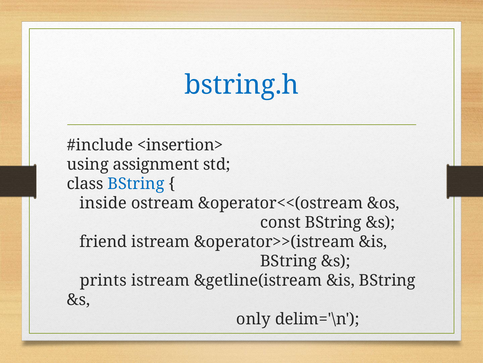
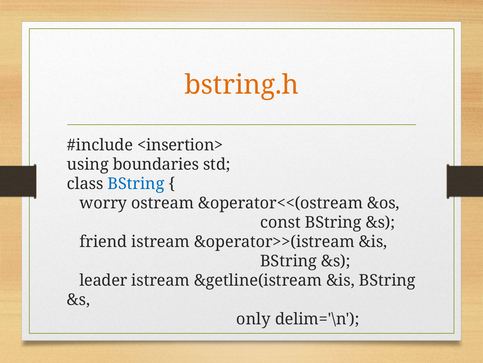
bstring.h colour: blue -> orange (242, 85)
assignment: assignment -> boundaries (156, 164)
inside: inside -> worry (103, 203)
prints: prints -> leader (103, 280)
